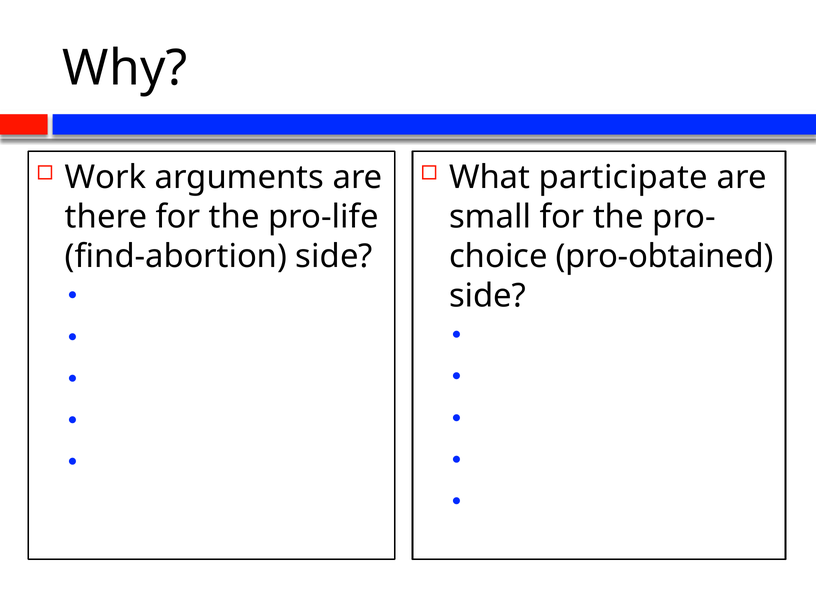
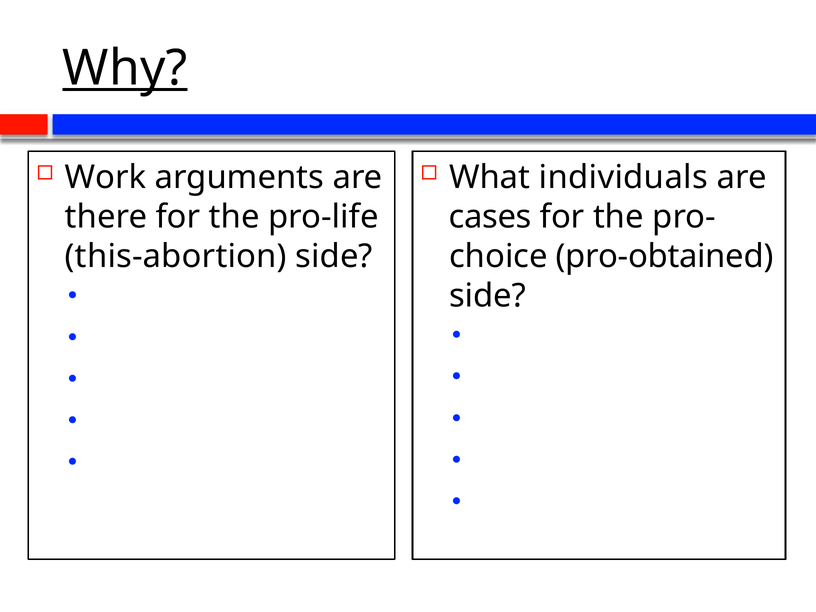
Why underline: none -> present (125, 68)
participate: participate -> individuals (623, 177)
small: small -> cases (490, 217)
find-abortion: find-abortion -> this-abortion (176, 256)
